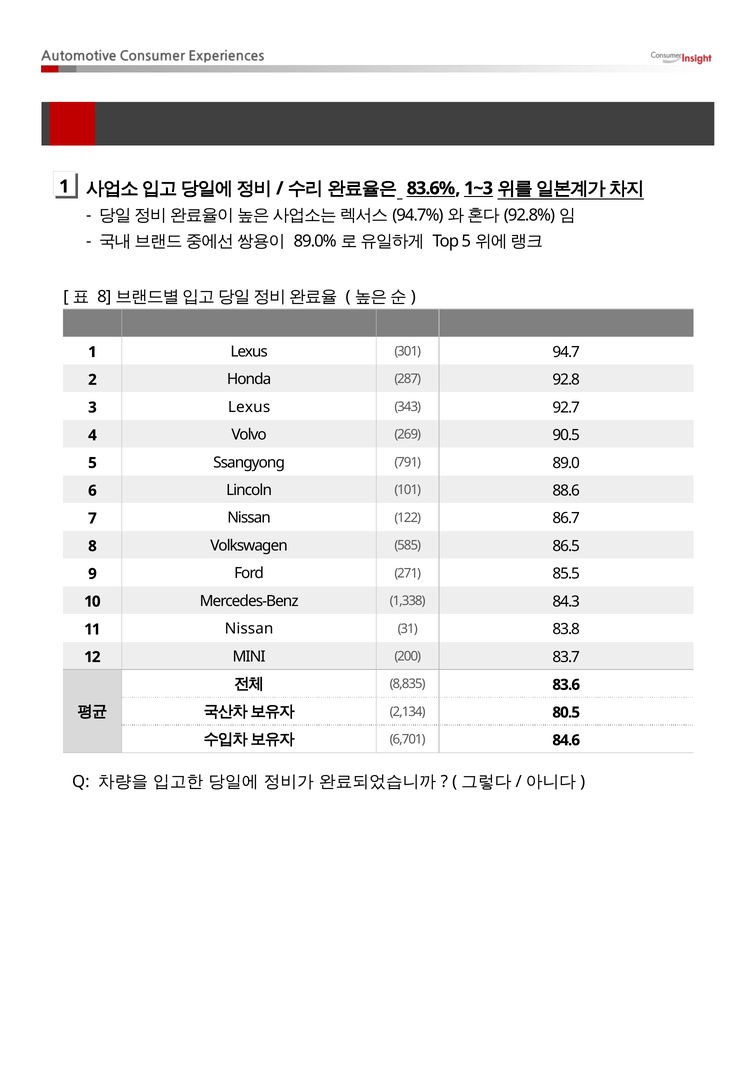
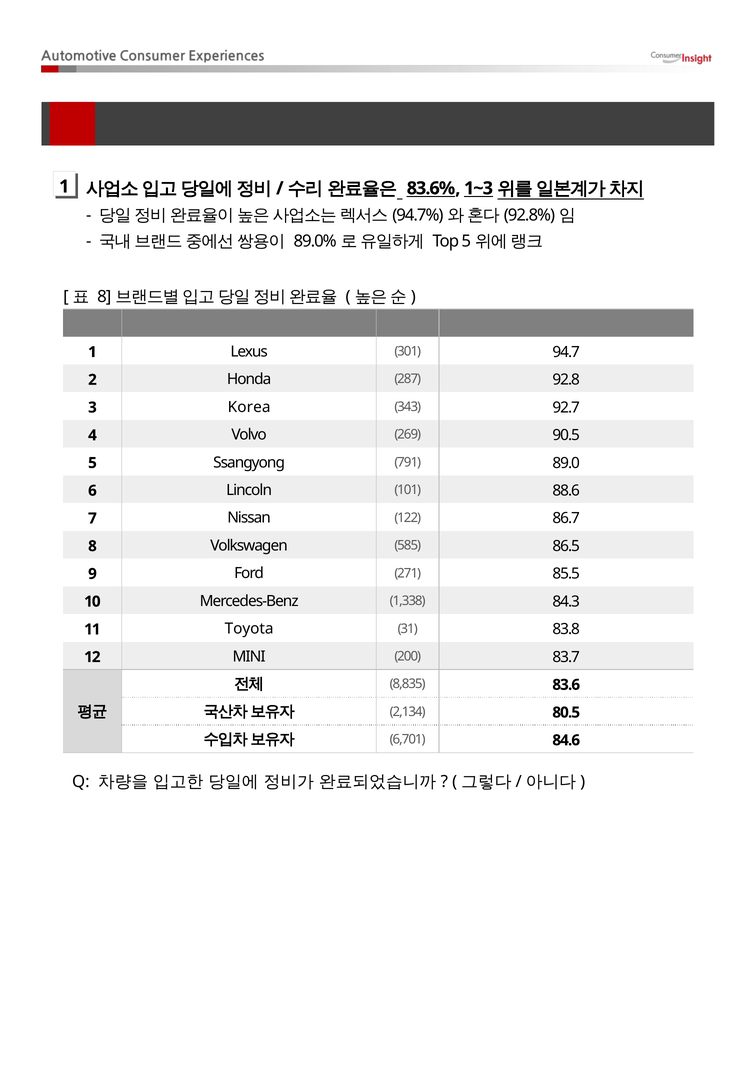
3 Lexus: Lexus -> Korea (249, 407)
11 Nissan: Nissan -> Toyota (249, 629)
